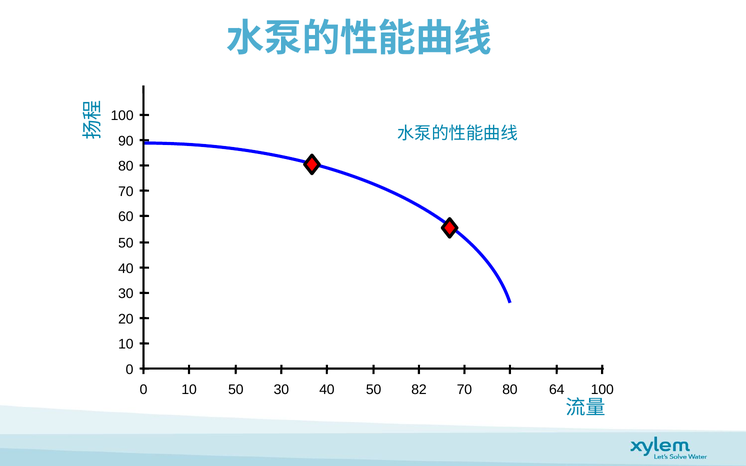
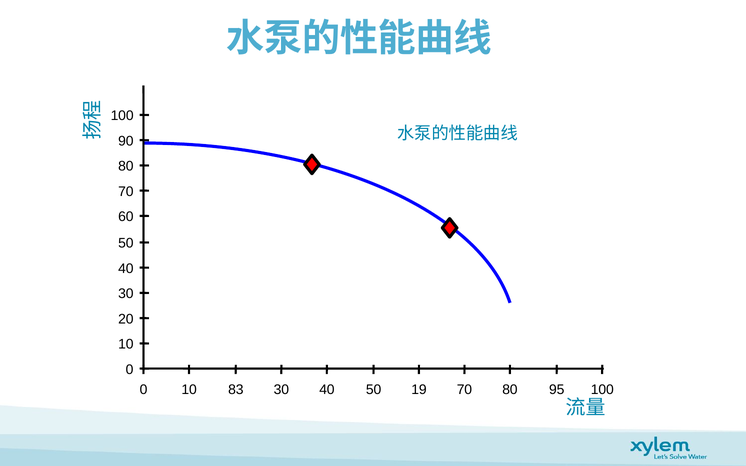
10 50: 50 -> 83 (236, 390)
82: 82 -> 19 (419, 390)
64: 64 -> 95 (557, 390)
